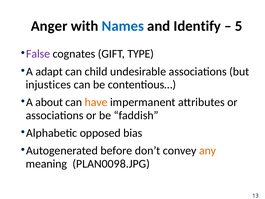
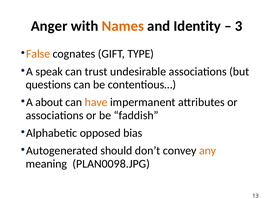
Names colour: blue -> orange (123, 26)
Identify: Identify -> Identity (197, 26)
5: 5 -> 3 (239, 26)
False colour: purple -> orange (38, 54)
adapt: adapt -> speak (49, 71)
child: child -> trust (96, 71)
injustices: injustices -> questions (48, 84)
before: before -> should (116, 151)
